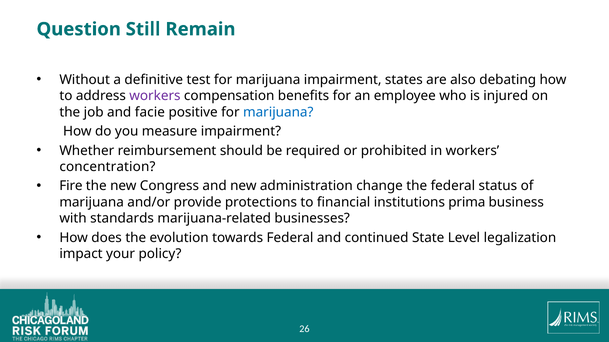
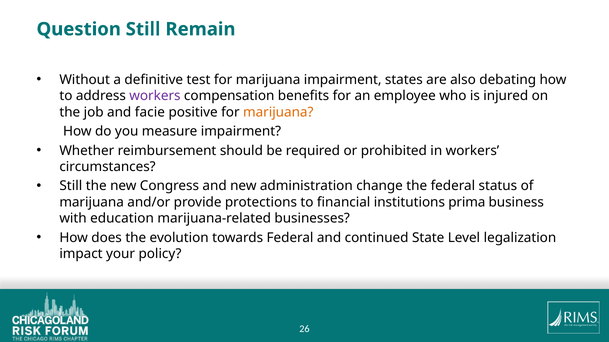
marijuana colour: blue -> orange (278, 112)
concentration: concentration -> circumstances (107, 167)
Fire: Fire -> Still (71, 186)
standards: standards -> education (122, 219)
